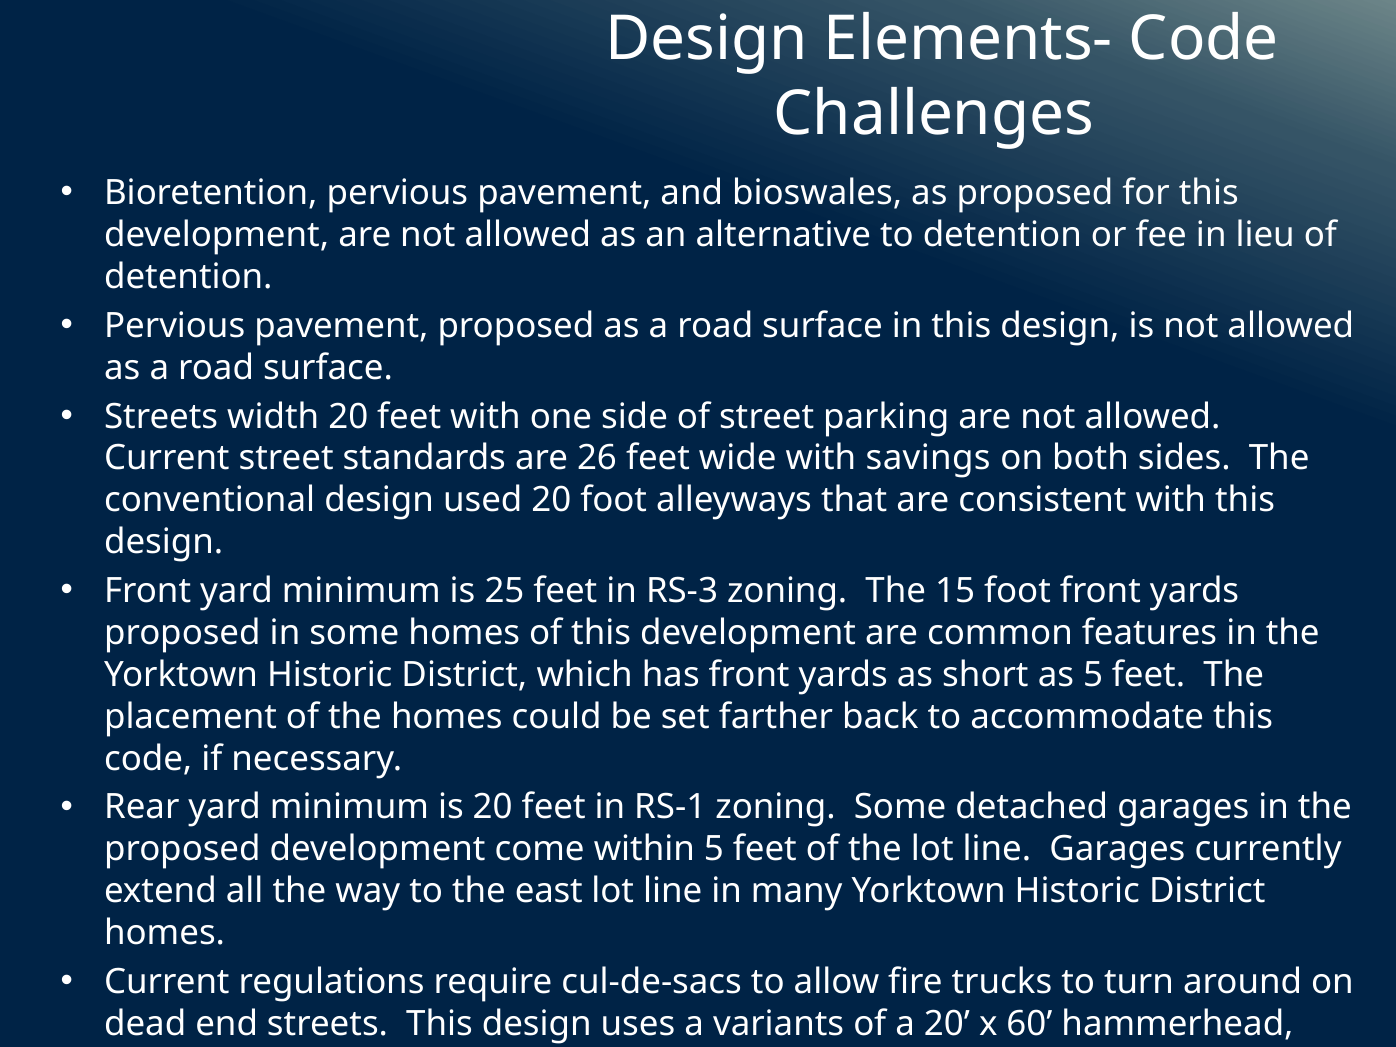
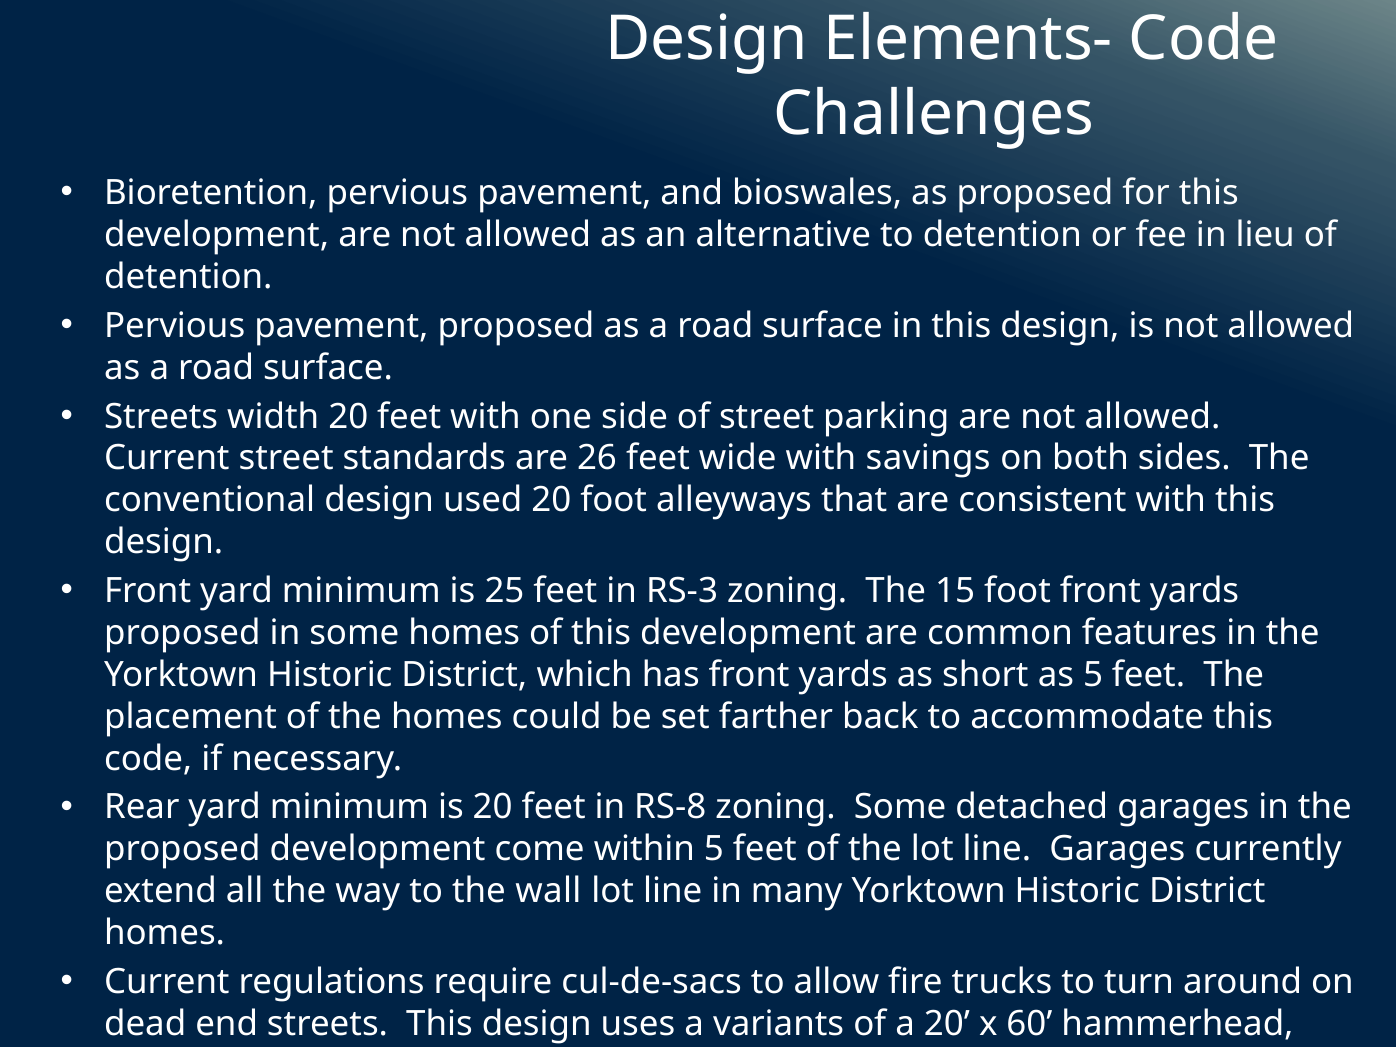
RS-1: RS-1 -> RS-8 (670, 807)
east: east -> wall (548, 891)
